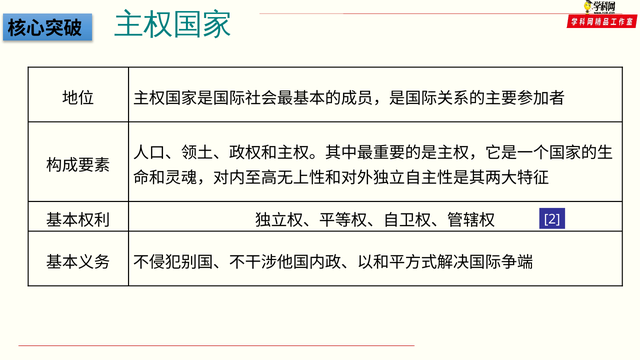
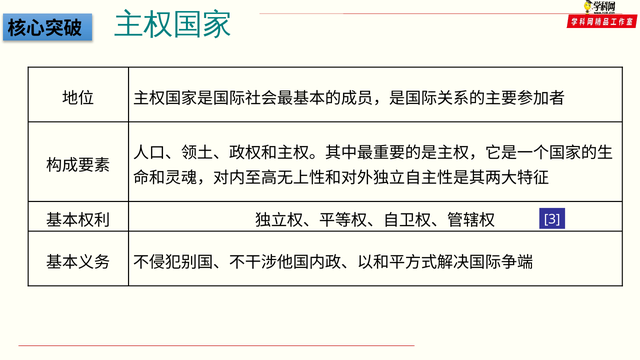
2: 2 -> 3 (552, 219)
